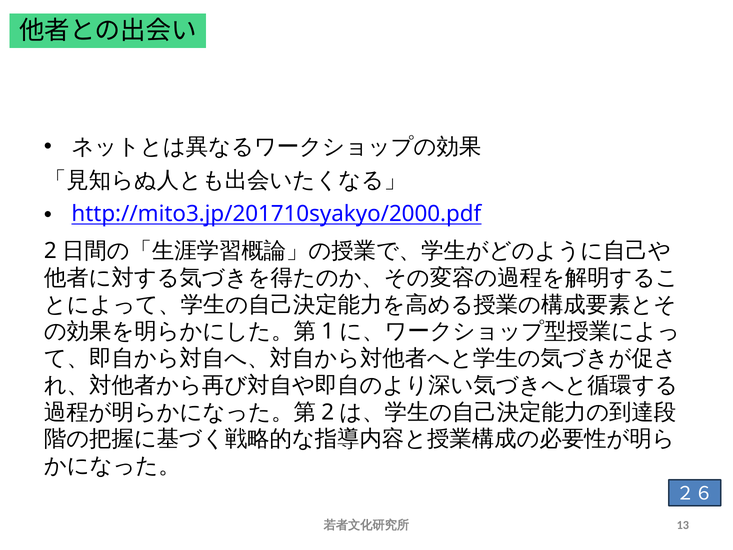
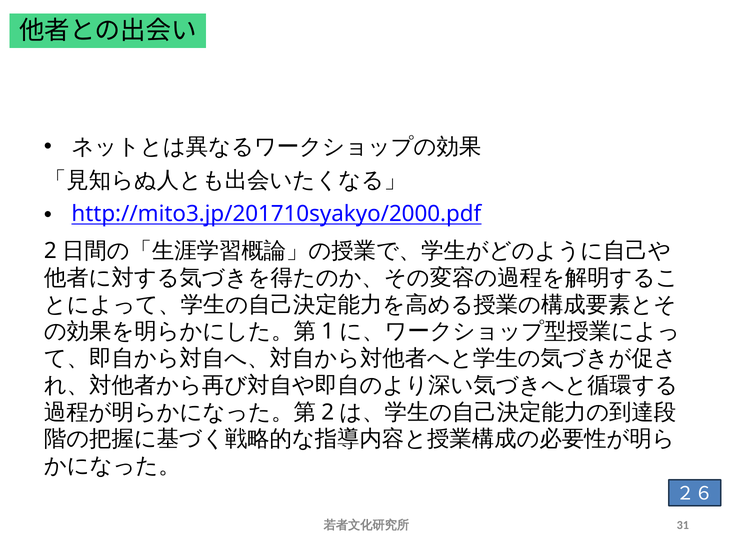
13: 13 -> 31 (683, 525)
